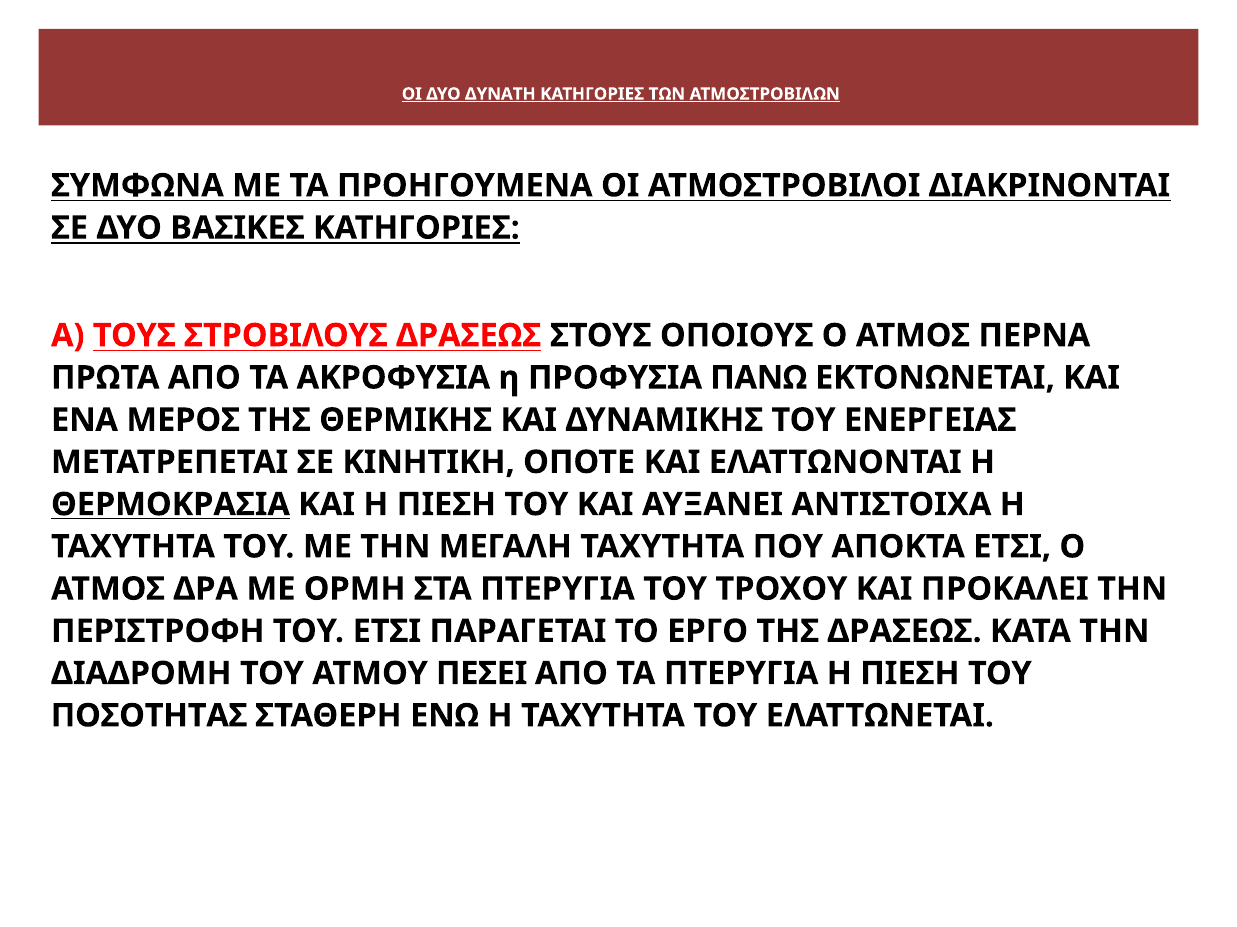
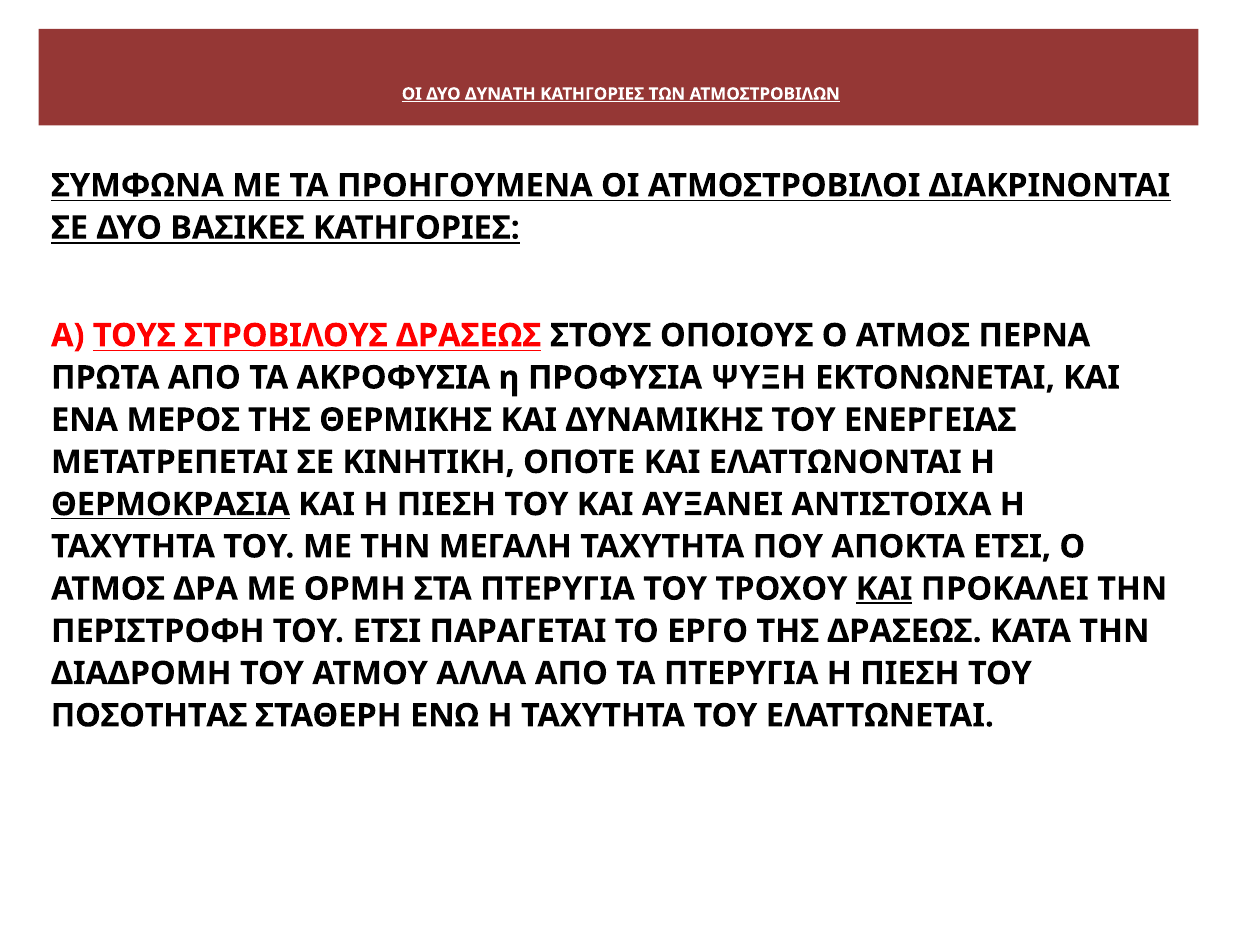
ΠΑΝΩ: ΠΑΝΩ -> ΨΥΞΗ (758, 378)
ΚΑΙ underline: none -> present (884, 589)
ΠΕΣΕΙ: ΠΕΣΕΙ -> ΑΛΛΑ (481, 674)
